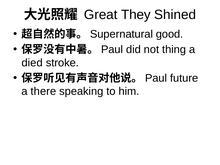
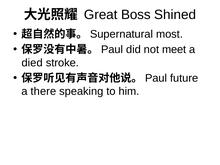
They: They -> Boss (136, 15)
good: good -> most (169, 34)
thing: thing -> meet (174, 50)
